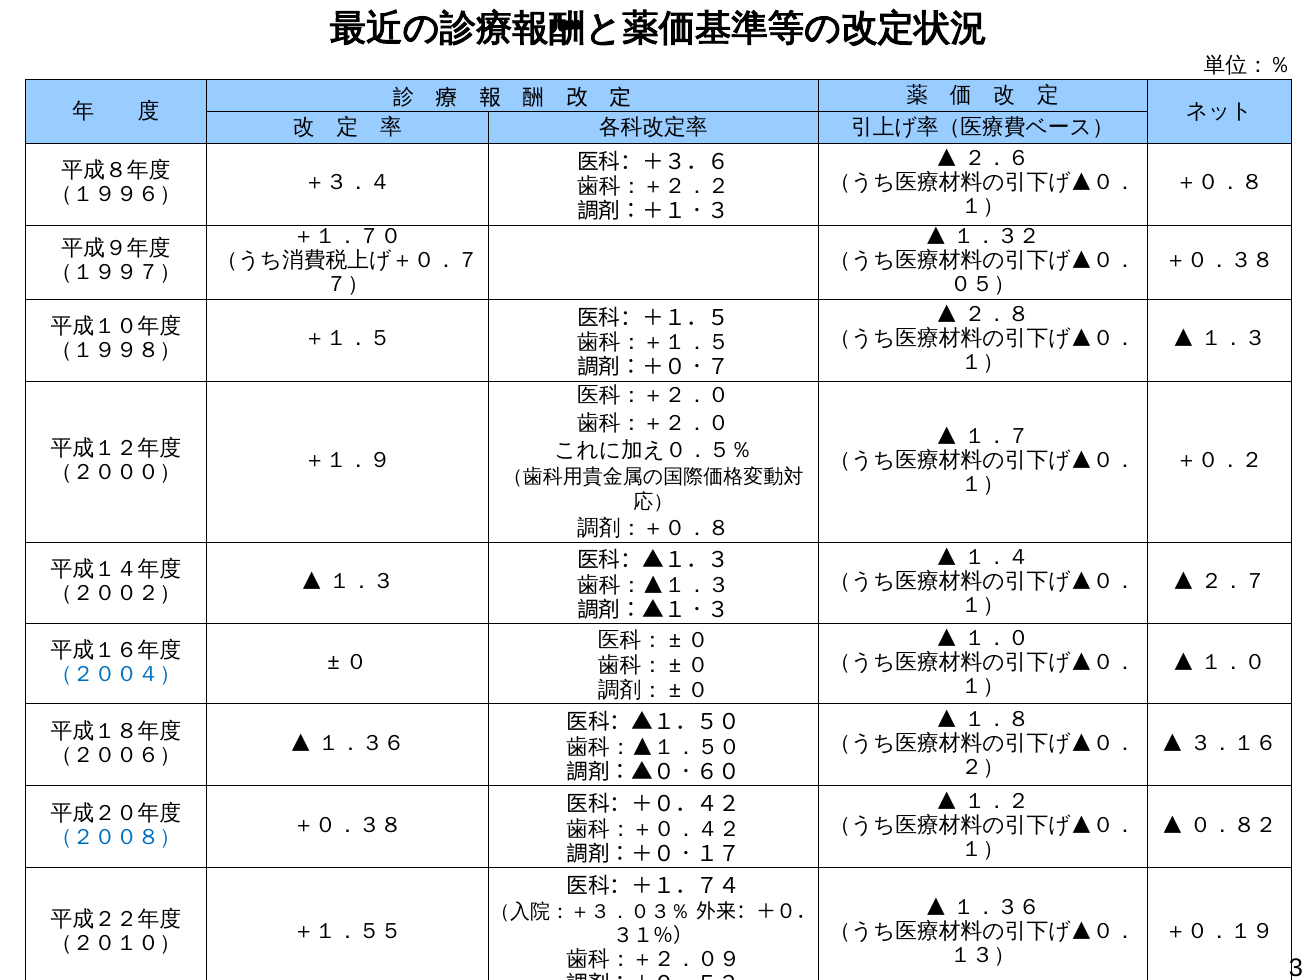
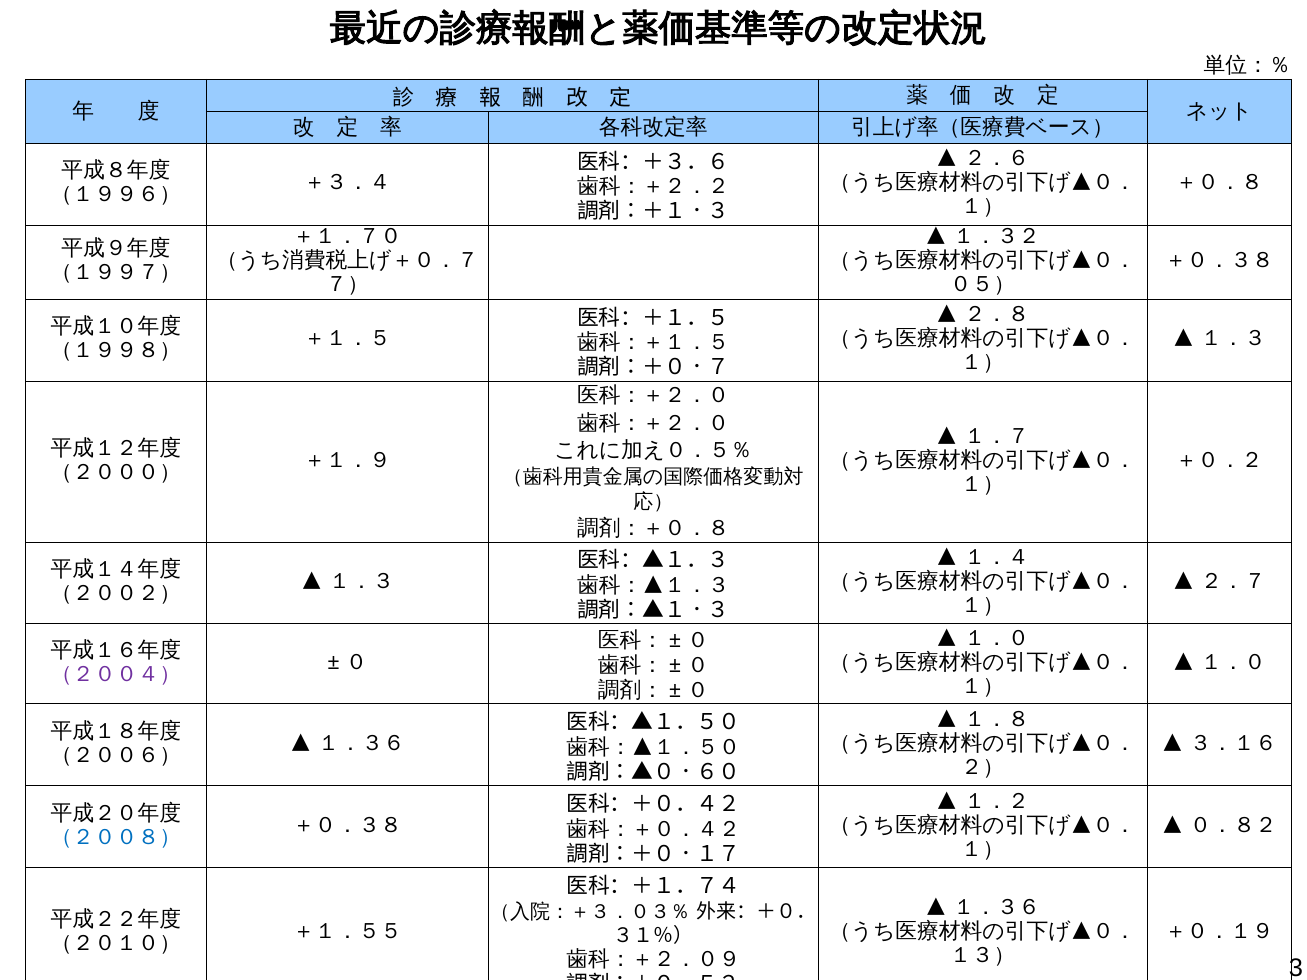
（２００４） colour: blue -> purple (116, 675)
